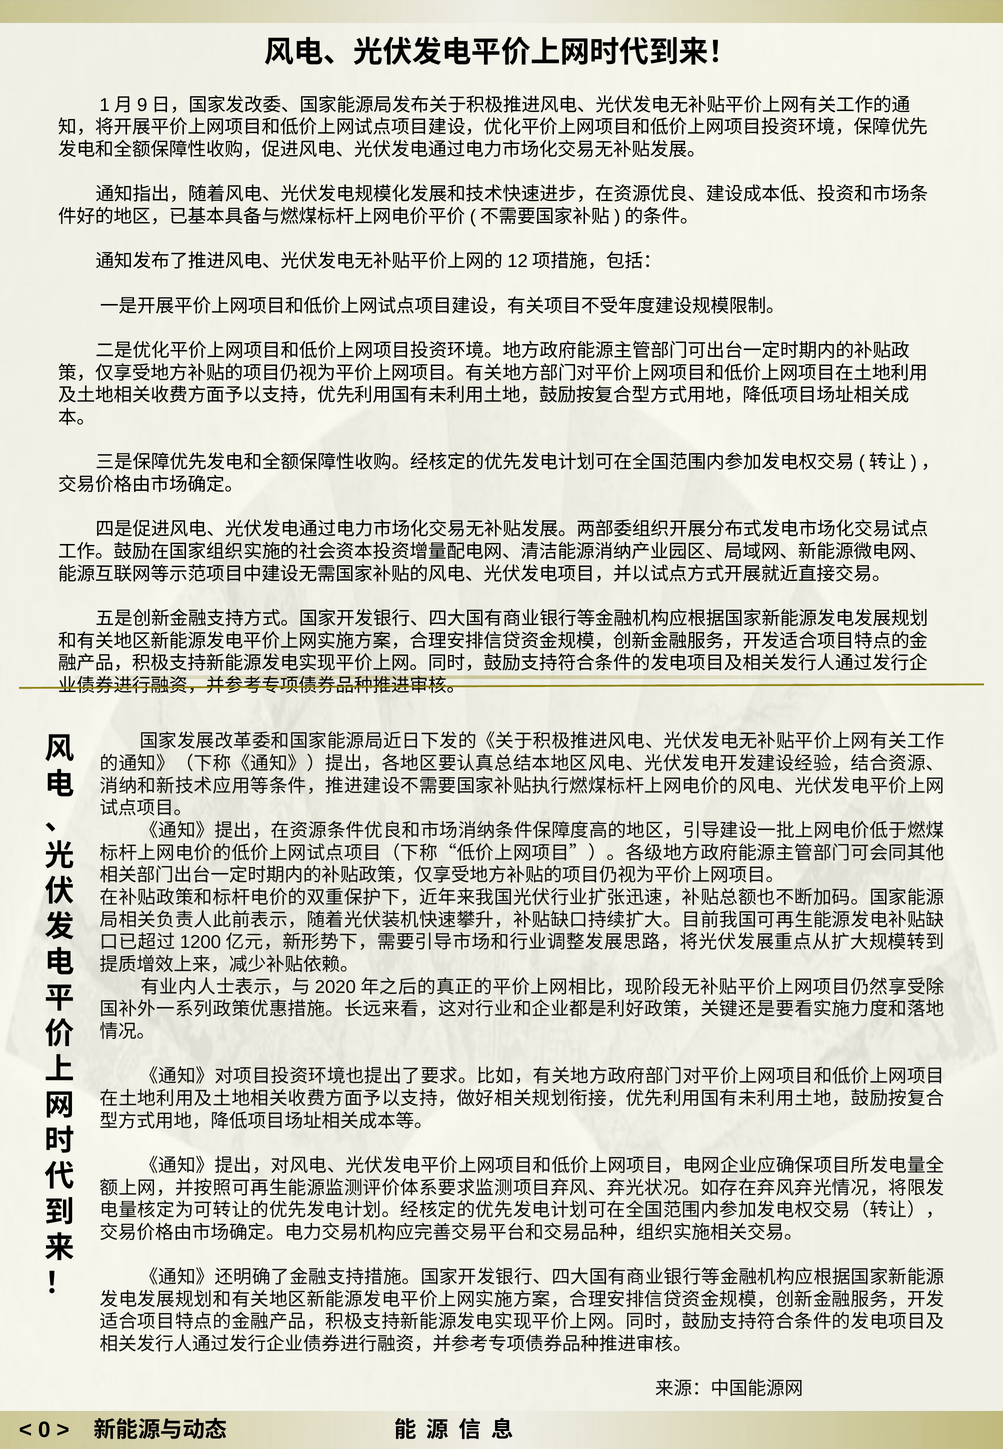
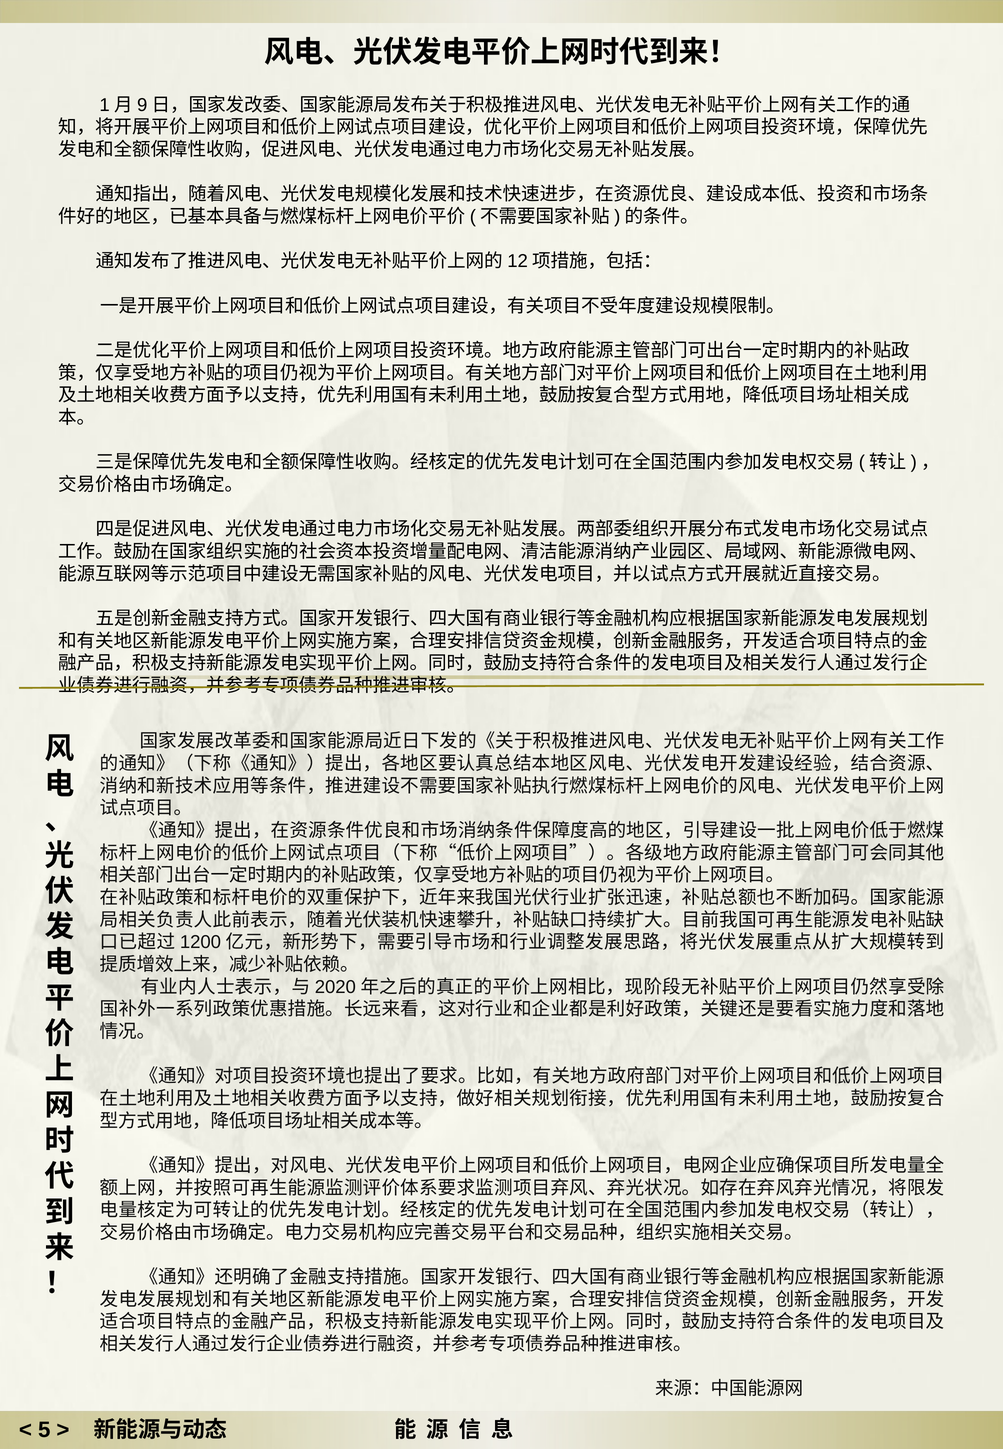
0: 0 -> 5 (44, 1430)
